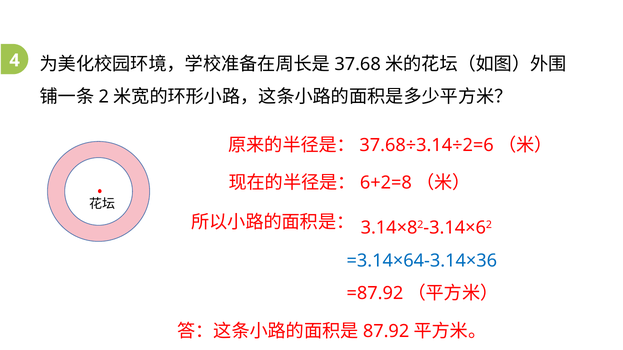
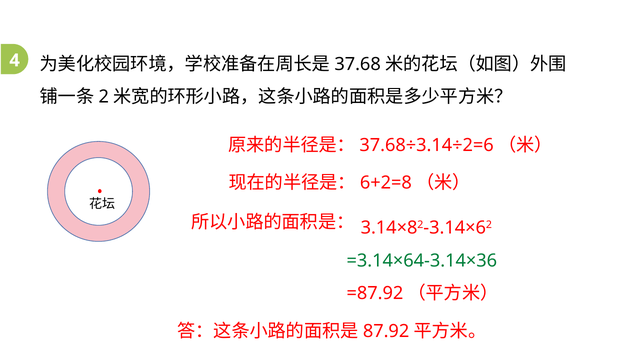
=3.14×64-3.14×36 colour: blue -> green (422, 261)
